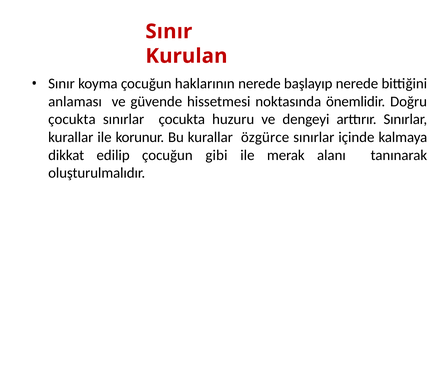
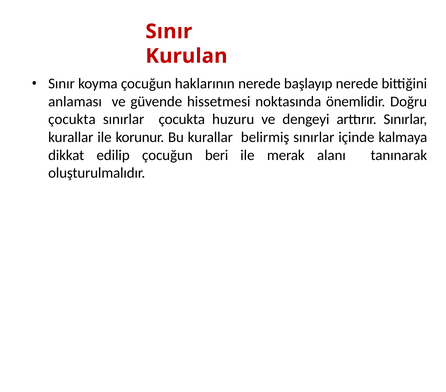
özgürce: özgürce -> belirmiş (265, 137)
gibi: gibi -> beri (217, 155)
